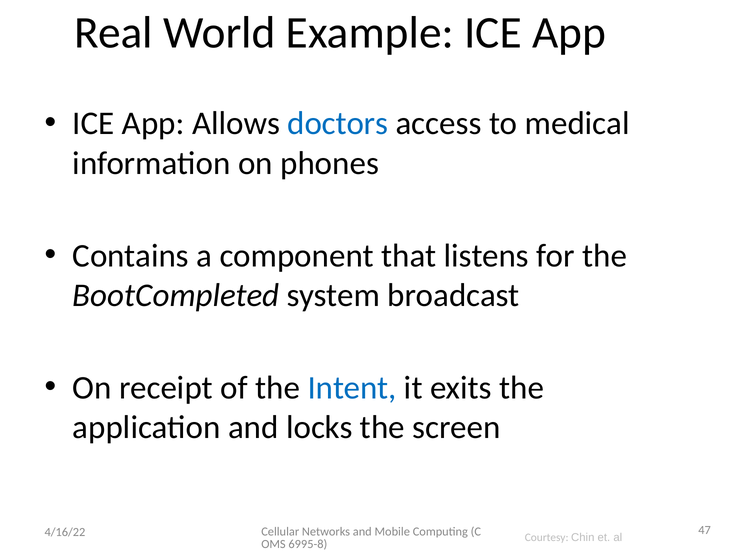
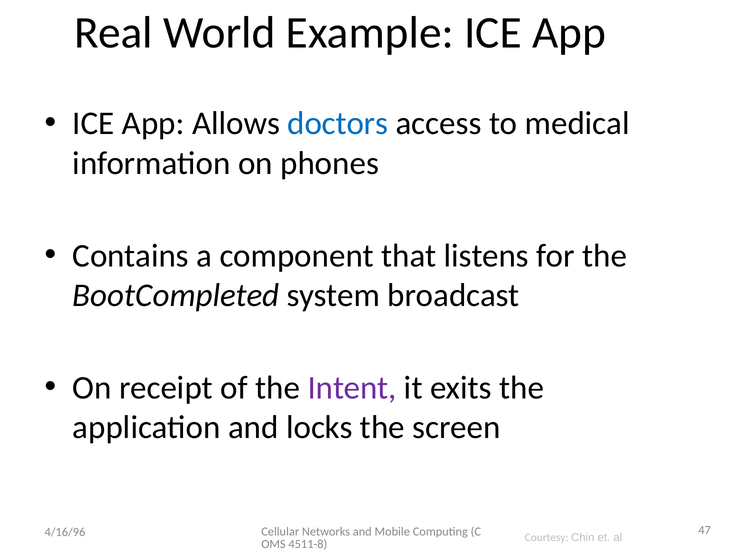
Intent colour: blue -> purple (352, 388)
4/16/22: 4/16/22 -> 4/16/96 (65, 532)
6995-8: 6995-8 -> 4511-8 (308, 544)
